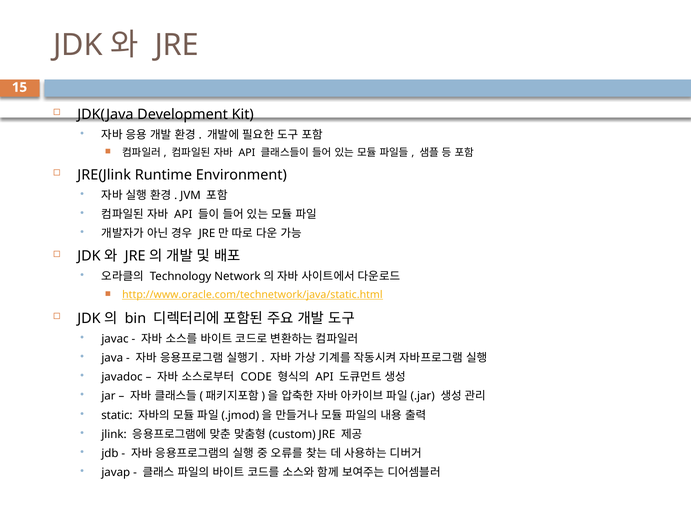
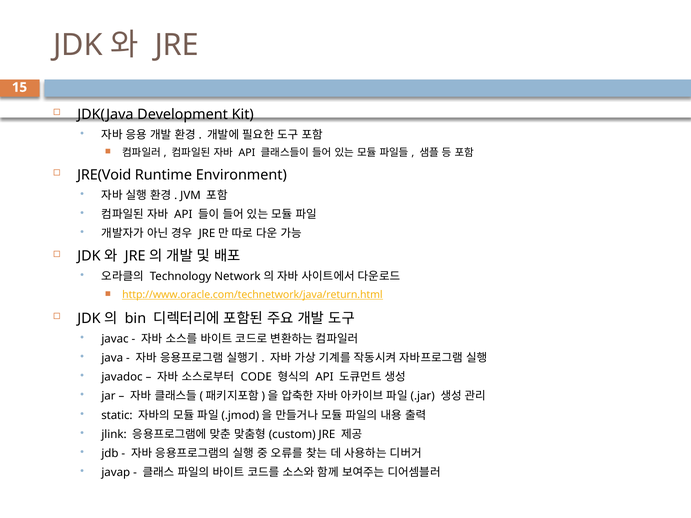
JRE(Jlink: JRE(Jlink -> JRE(Void (104, 175)
http://www.oracle.com/technetwork/java/static.html: http://www.oracle.com/technetwork/java/static.html -> http://www.oracle.com/technetwork/java/return.html (252, 295)
